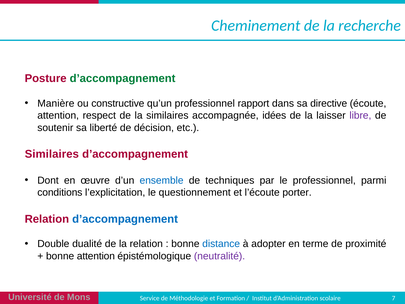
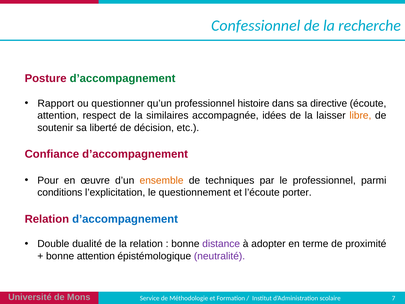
Cheminement: Cheminement -> Confessionnel (256, 26)
Manière: Manière -> Rapport (56, 103)
constructive: constructive -> questionner (118, 103)
rapport: rapport -> histoire (254, 103)
libre colour: purple -> orange (360, 116)
Similaires: Similaires -> Confiance (52, 154)
Dont: Dont -> Pour (48, 180)
ensemble colour: blue -> orange (162, 180)
distance colour: blue -> purple (221, 244)
